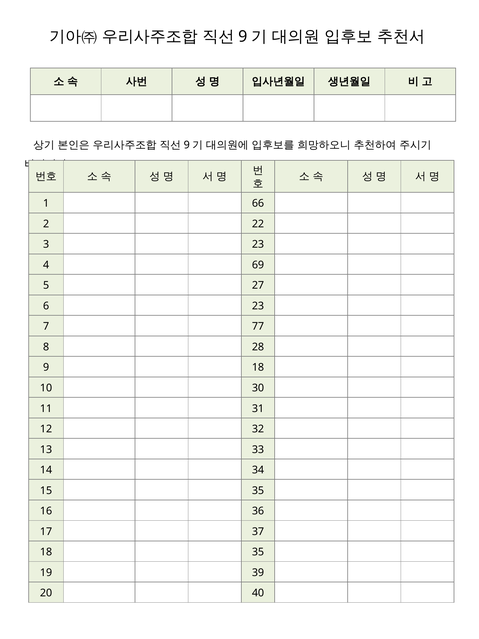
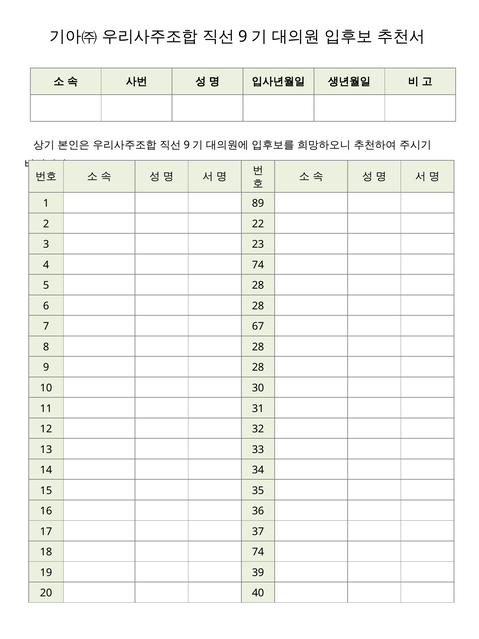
66: 66 -> 89 (258, 203)
4 69: 69 -> 74 (258, 265)
5 27: 27 -> 28 (258, 285)
6 23: 23 -> 28 (258, 306)
77: 77 -> 67 (258, 326)
9 18: 18 -> 28 (258, 367)
18 35: 35 -> 74 (258, 552)
